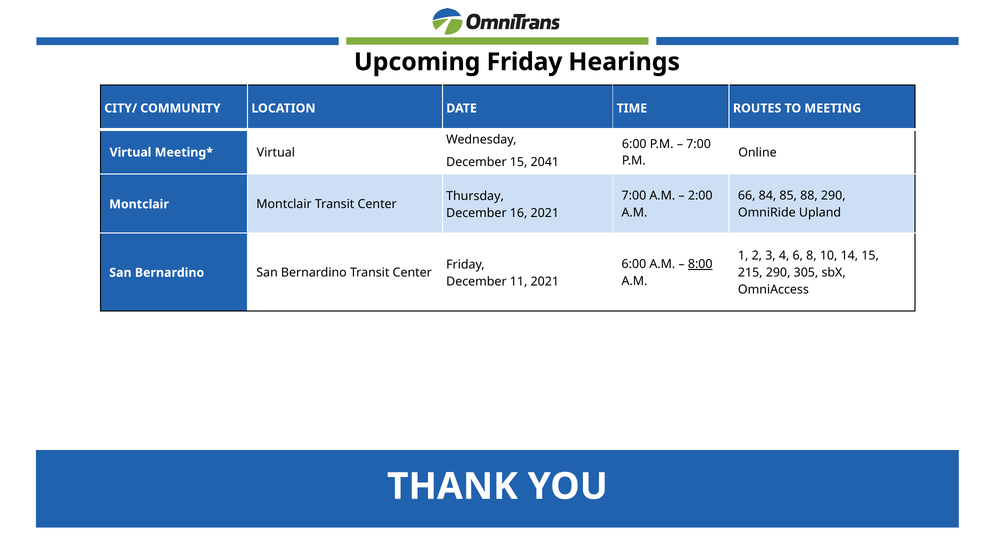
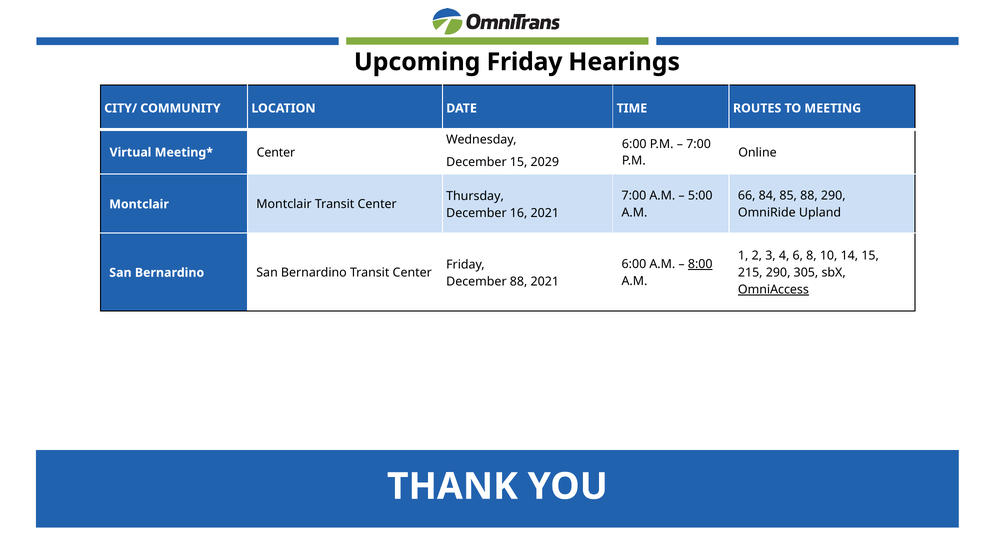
Virtual: Virtual -> Center (276, 152)
2041: 2041 -> 2029 (545, 162)
2:00: 2:00 -> 5:00 (700, 196)
December 11: 11 -> 88 (519, 281)
OmniAccess underline: none -> present (773, 289)
